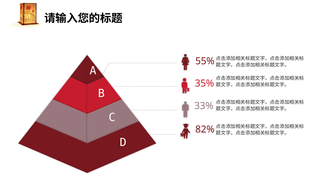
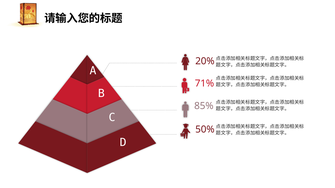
55%: 55% -> 20% (205, 61)
35%: 35% -> 71% (204, 84)
33%: 33% -> 85% (204, 106)
82%: 82% -> 50% (205, 130)
